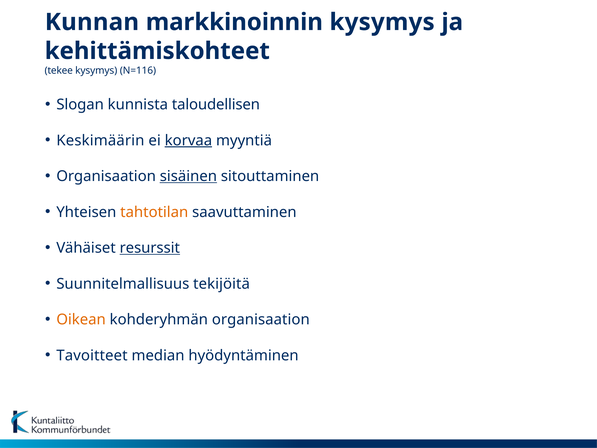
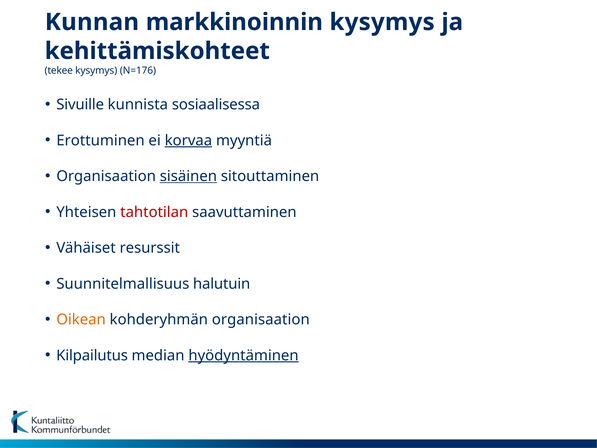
N=116: N=116 -> N=176 (138, 70)
Slogan: Slogan -> Sivuille (80, 105)
taloudellisen: taloudellisen -> sosiaalisessa (216, 105)
Keskimäärin: Keskimäärin -> Erottuminen (100, 140)
tahtotilan colour: orange -> red (154, 212)
resurssit underline: present -> none (150, 248)
tekijöitä: tekijöitä -> halutuin (222, 284)
Tavoitteet: Tavoitteet -> Kilpailutus (92, 355)
hyödyntäminen underline: none -> present (244, 355)
